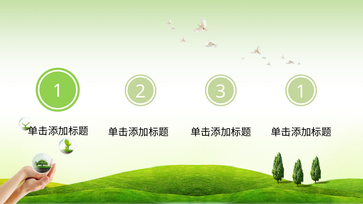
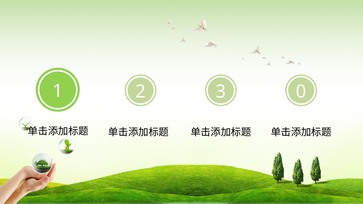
3 1: 1 -> 0 (301, 92)
